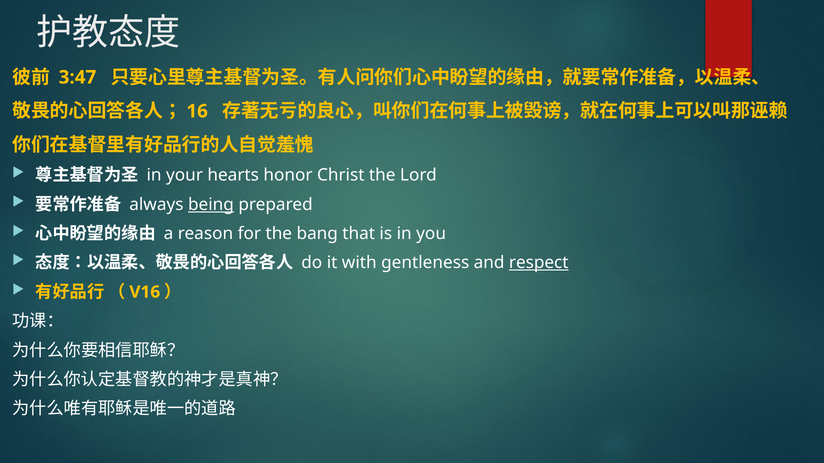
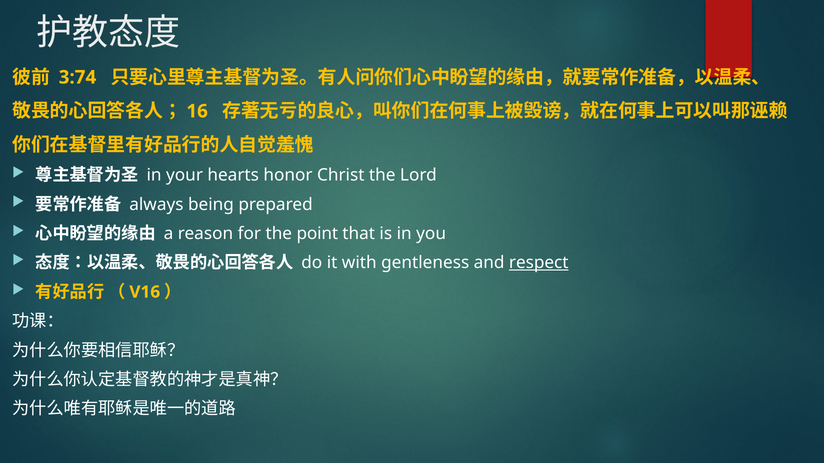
3:47: 3:47 -> 3:74 (77, 77)
being underline: present -> none (211, 205)
bang: bang -> point (317, 234)
